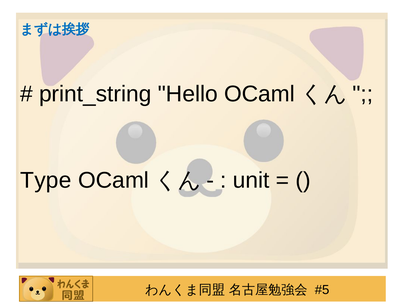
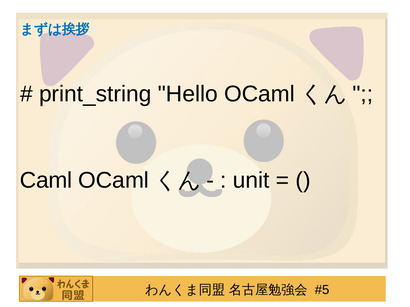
Type: Type -> Caml (46, 181)
